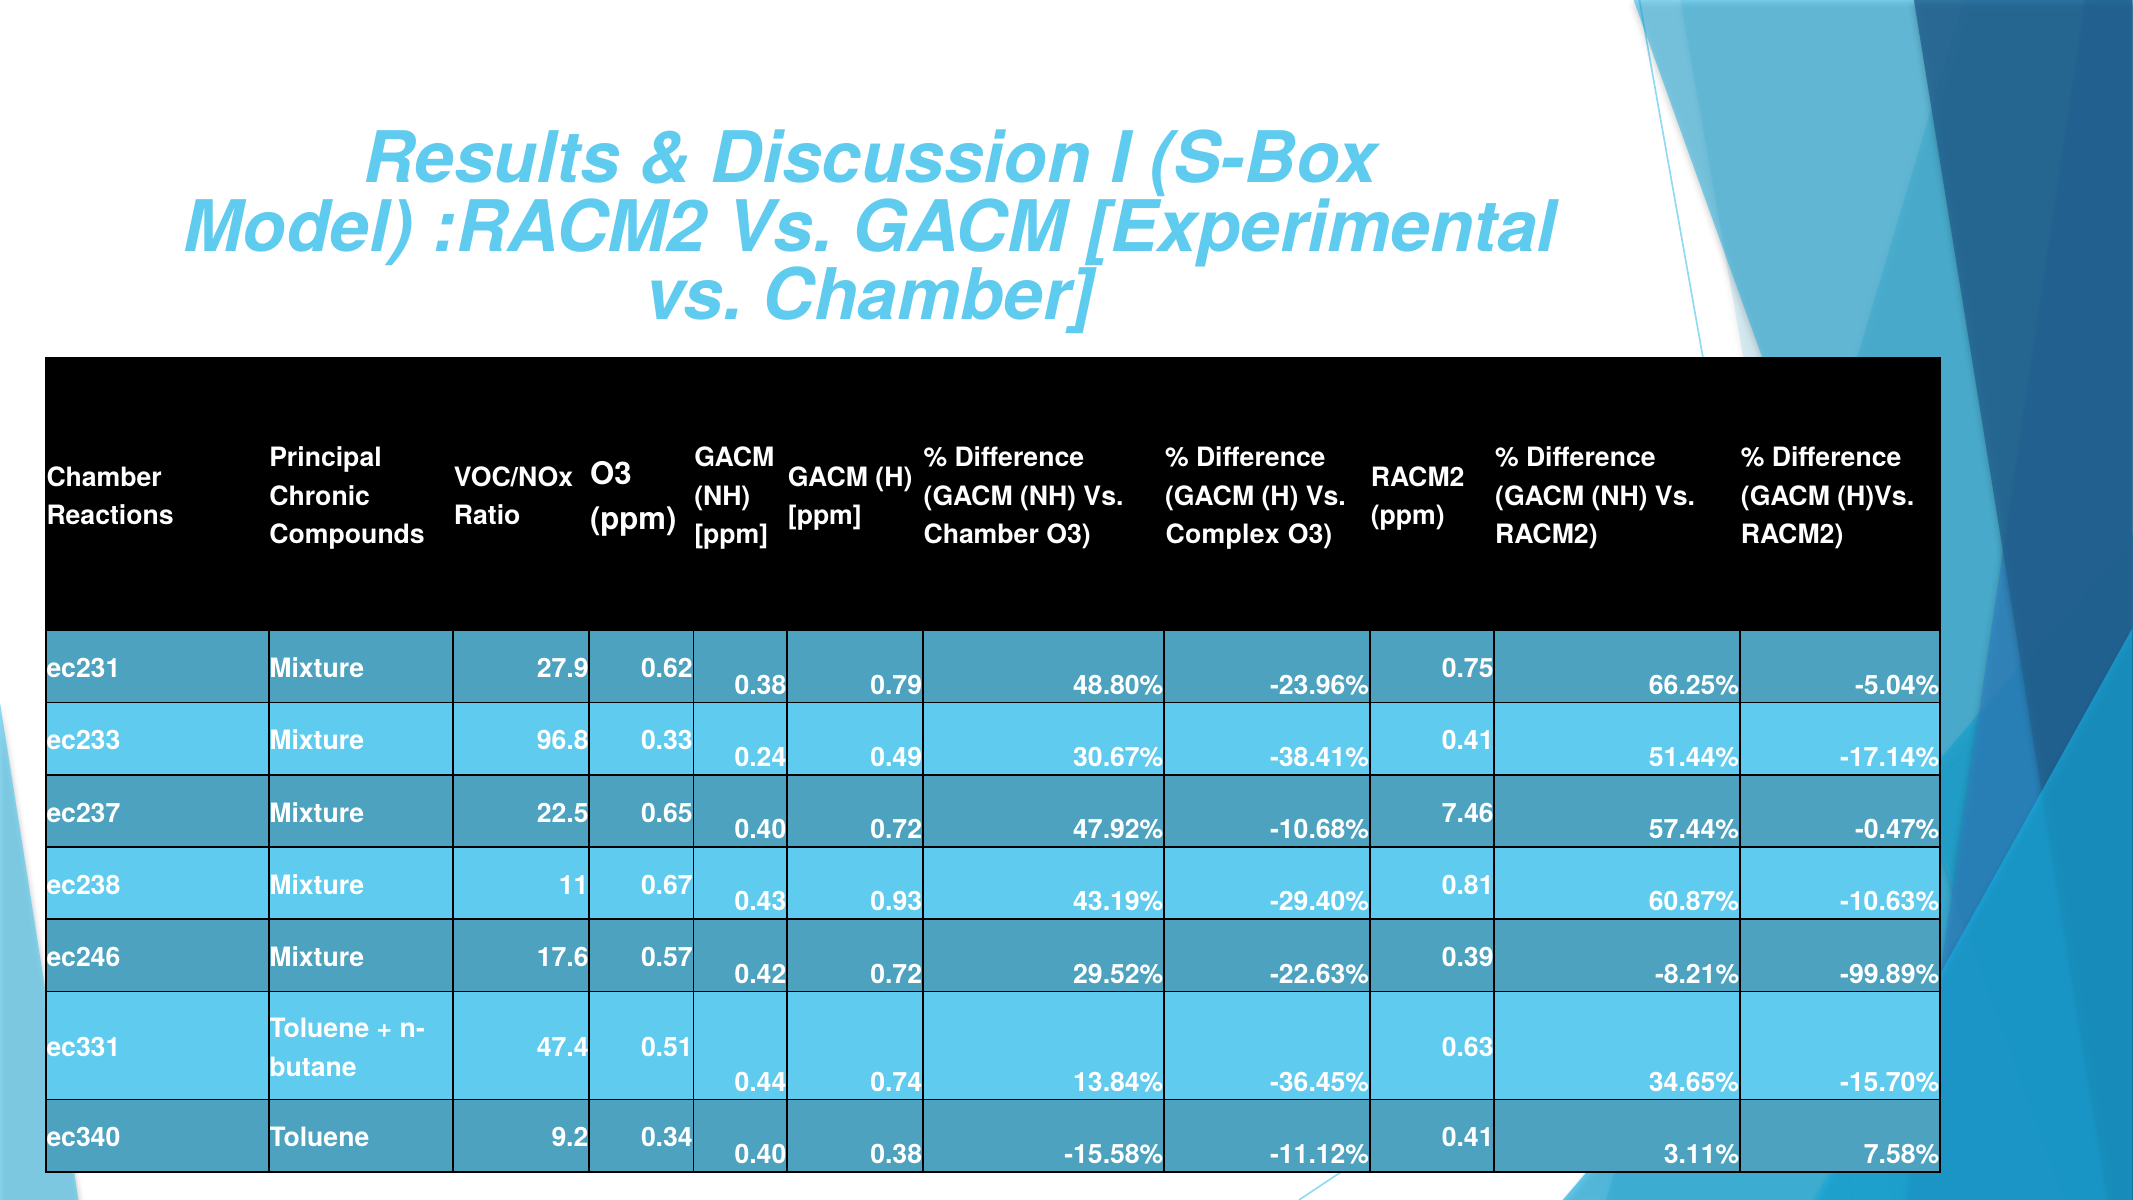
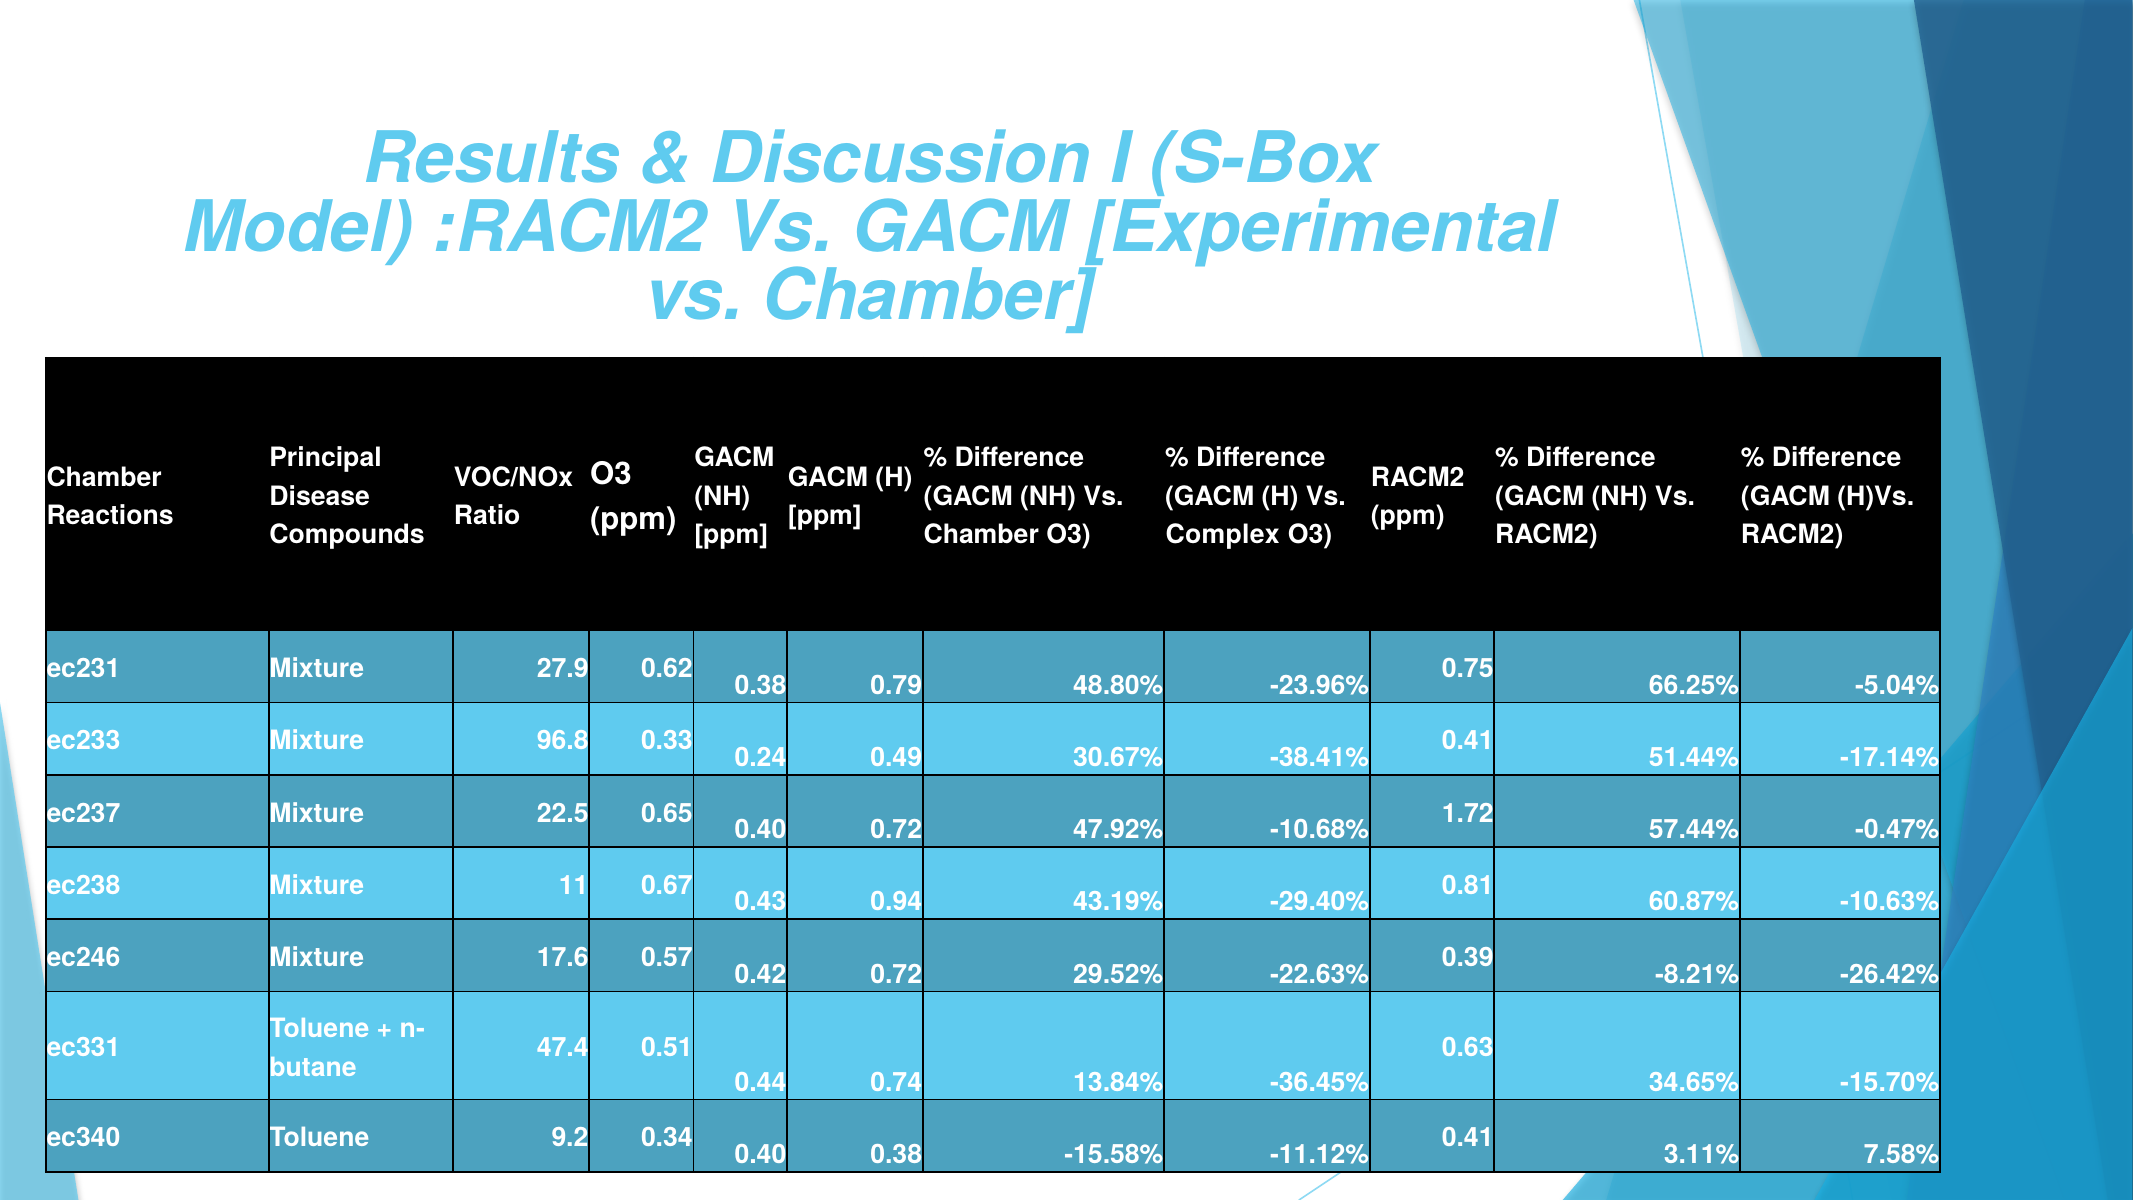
Chronic: Chronic -> Disease (320, 497)
7.46: 7.46 -> 1.72 (1468, 813)
0.93: 0.93 -> 0.94 (896, 902)
-99.89%: -99.89% -> -26.42% (1890, 974)
